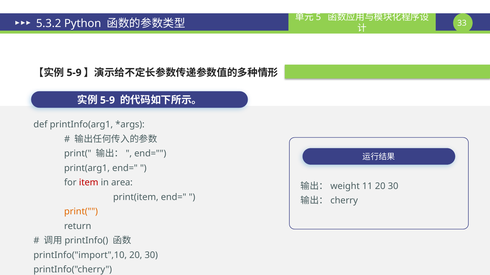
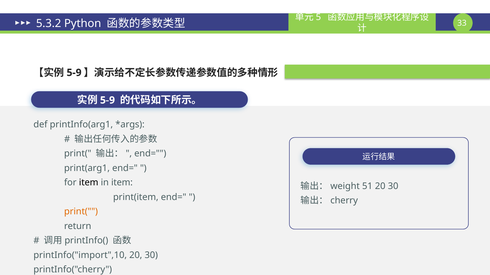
item colour: red -> black (89, 183)
in area: area -> item (122, 183)
11: 11 -> 51 (367, 186)
